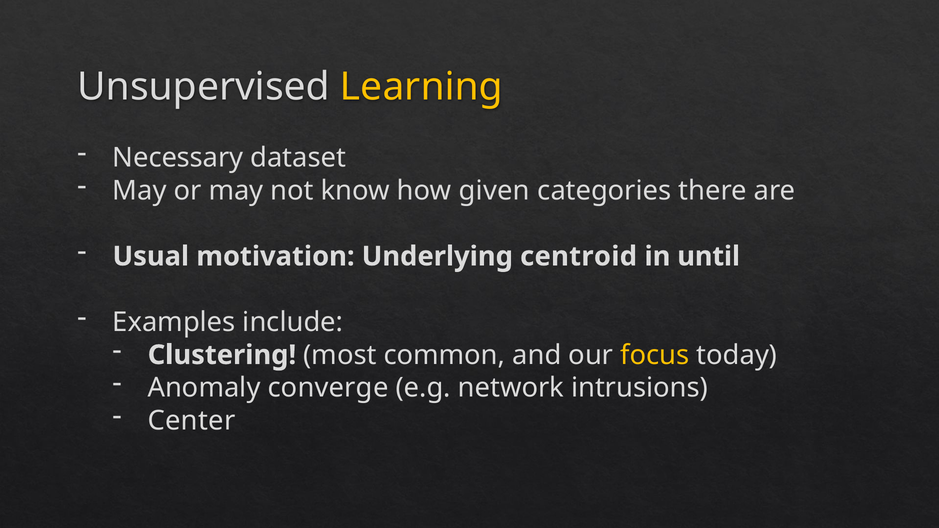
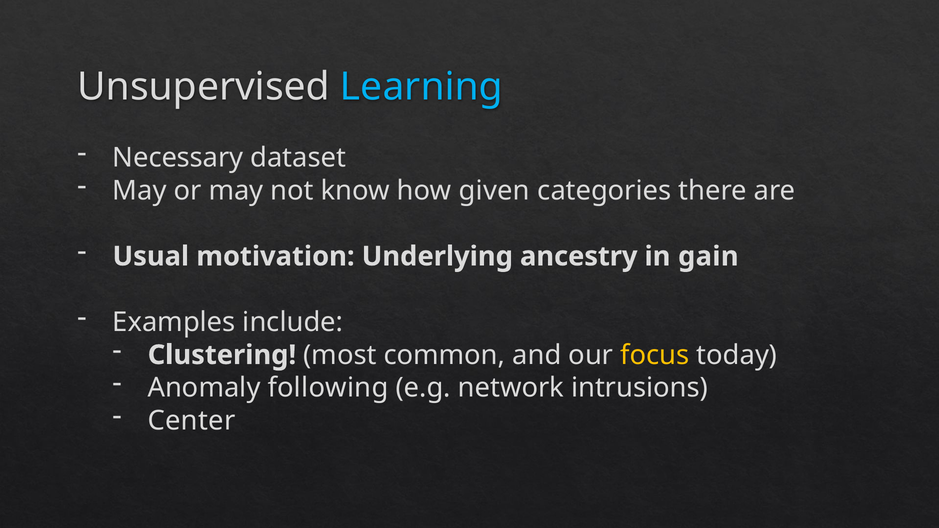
Learning colour: yellow -> light blue (421, 87)
centroid: centroid -> ancestry (579, 256)
until: until -> gain (708, 256)
converge: converge -> following (328, 388)
